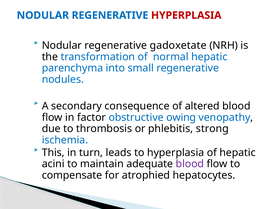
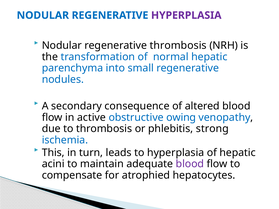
HYPERPLASIA colour: red -> purple (186, 15)
regenerative gadoxetate: gadoxetate -> thrombosis (178, 46)
factor: factor -> active (91, 117)
